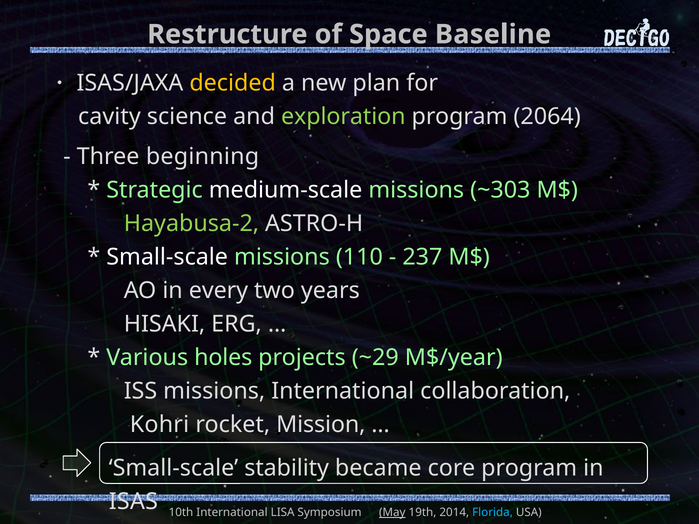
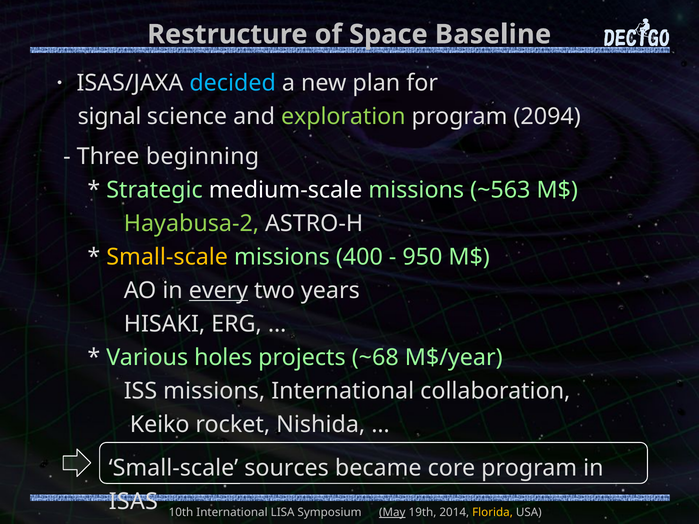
decided colour: yellow -> light blue (233, 83)
cavity: cavity -> signal (110, 117)
2064: 2064 -> 2094 (547, 117)
~303: ~303 -> ~563 (500, 190)
Small-scale colour: white -> yellow (167, 257)
110: 110 -> 400 (359, 257)
237: 237 -> 950 (422, 257)
every underline: none -> present (218, 291)
~29: ~29 -> ~68 (375, 358)
Kohri: Kohri -> Keiko (160, 425)
Mission: Mission -> Nishida (321, 425)
stability: stability -> sources (287, 468)
Florida colour: light blue -> yellow (493, 513)
